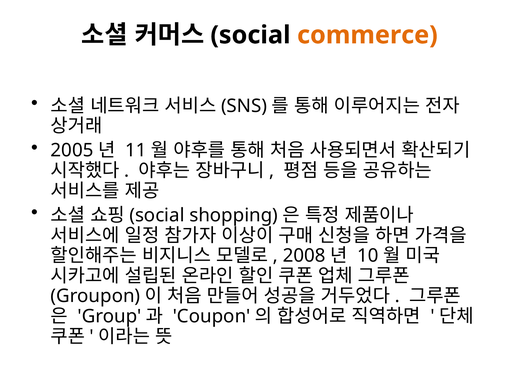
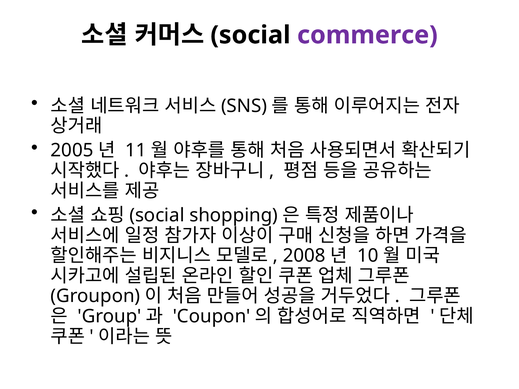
commerce colour: orange -> purple (367, 35)
